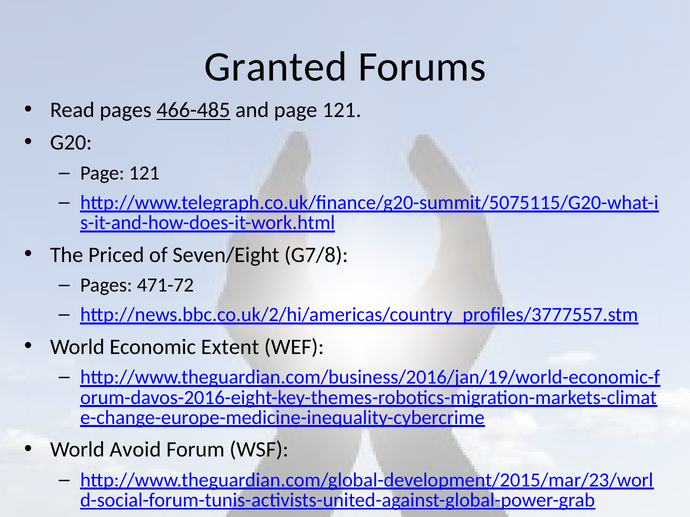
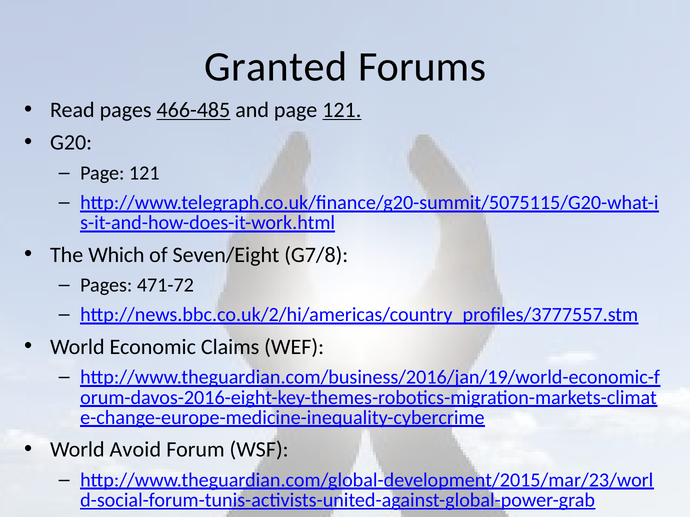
121 underline: none -> present (342, 110)
Priced: Priced -> Which (116, 255)
Extent: Extent -> Claims (230, 347)
